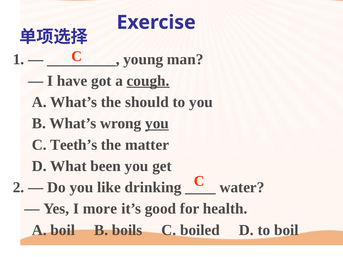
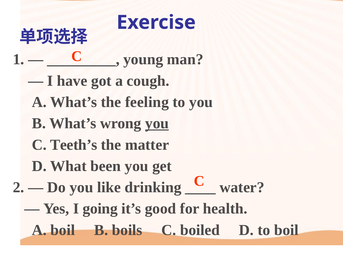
cough underline: present -> none (148, 81)
should: should -> feeling (147, 102)
more: more -> going (100, 209)
